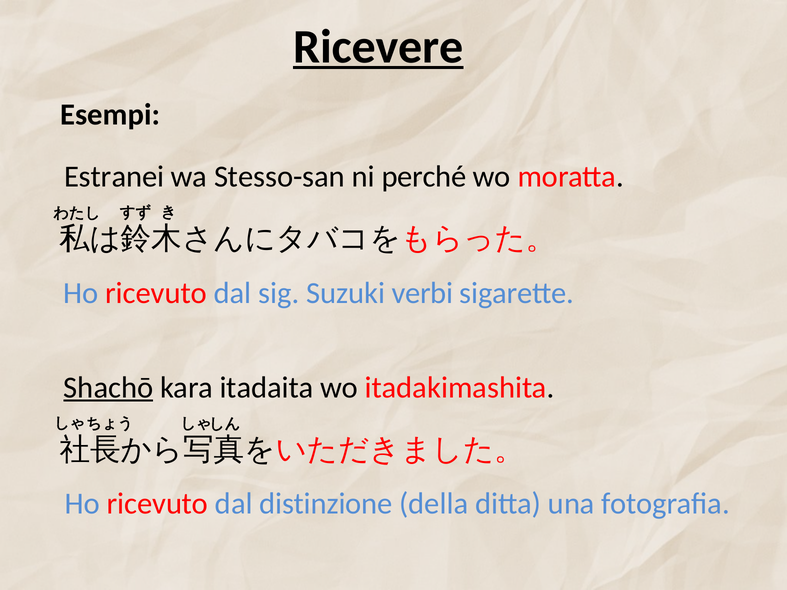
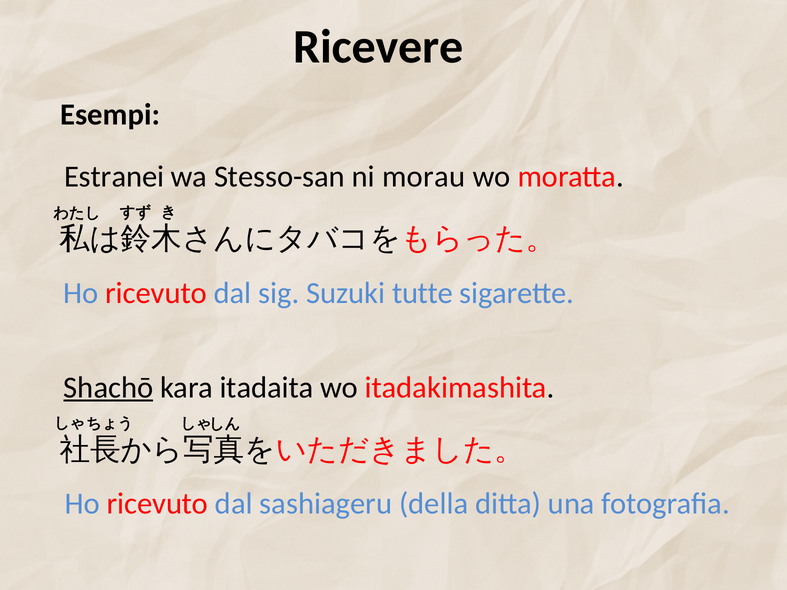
Ricevere underline: present -> none (378, 47)
perché: perché -> morau (424, 177)
verbi: verbi -> tutte (422, 293)
distinzione: distinzione -> sashiageru (326, 504)
